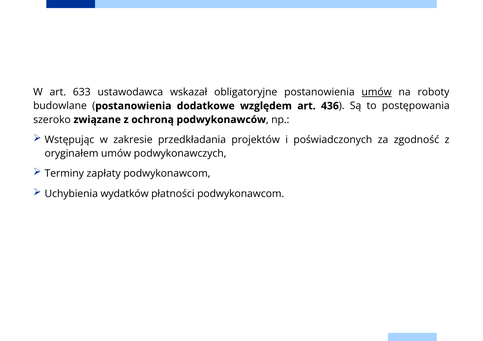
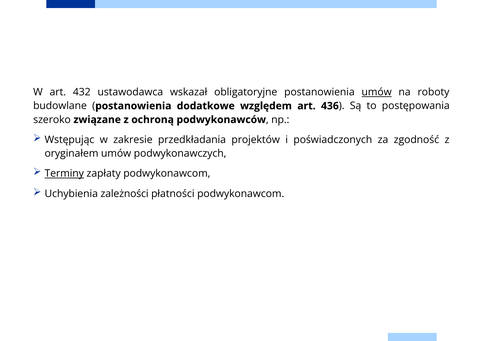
633: 633 -> 432 (82, 92)
Terminy underline: none -> present (64, 174)
wydatków: wydatków -> zależności (125, 194)
